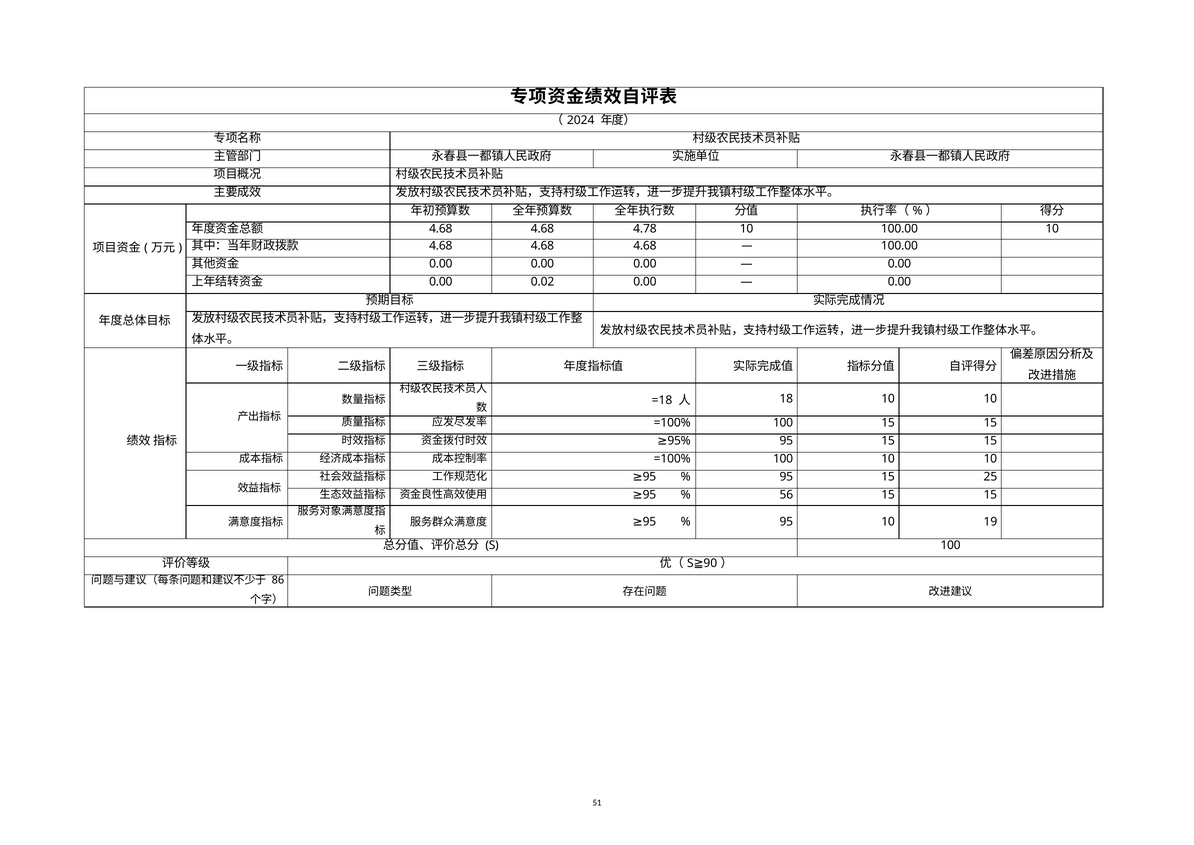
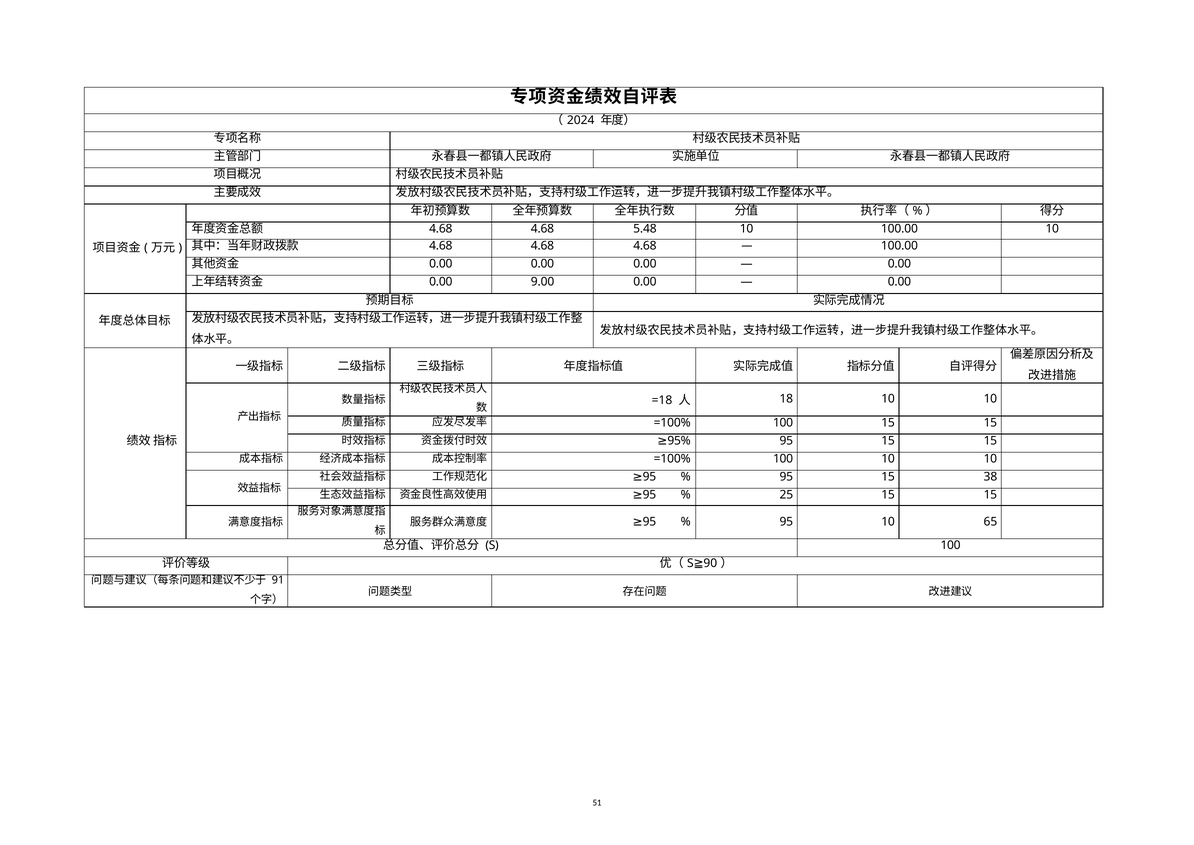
4.78: 4.78 -> 5.48 (645, 229)
0.02: 0.02 -> 9.00 (543, 282)
25: 25 -> 38 (990, 477)
56: 56 -> 25 (786, 495)
19: 19 -> 65 (990, 522)
86: 86 -> 91 (278, 580)
